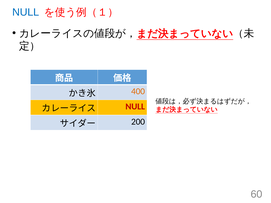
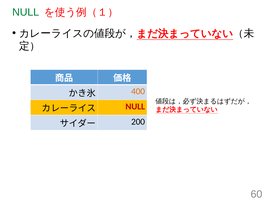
NULL colour: blue -> green (26, 12)
